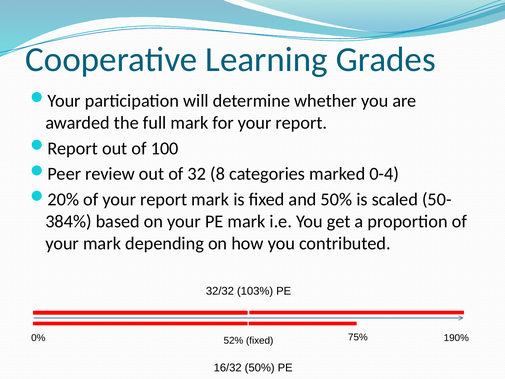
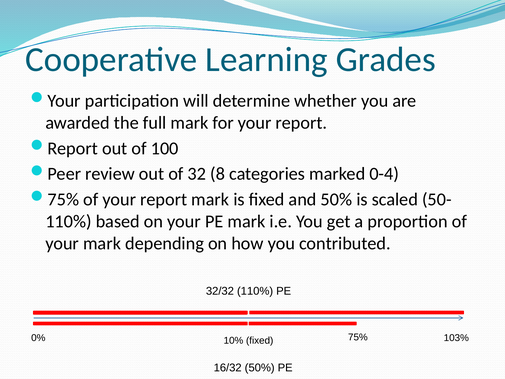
20%: 20% -> 75% (63, 199)
384%: 384% -> 110% (69, 221)
32/32 103%: 103% -> 110% (255, 291)
52%: 52% -> 10% (233, 341)
190%: 190% -> 103% (456, 338)
